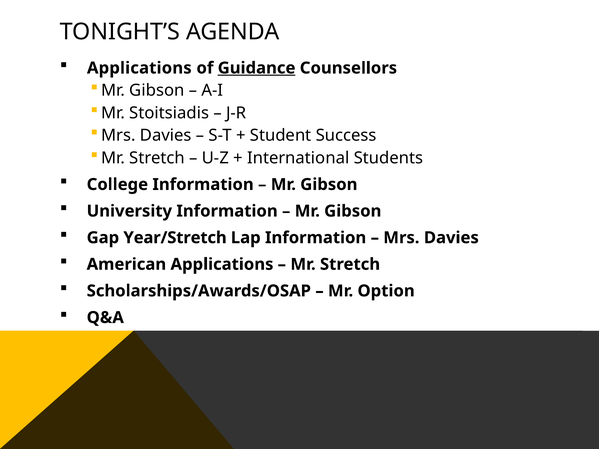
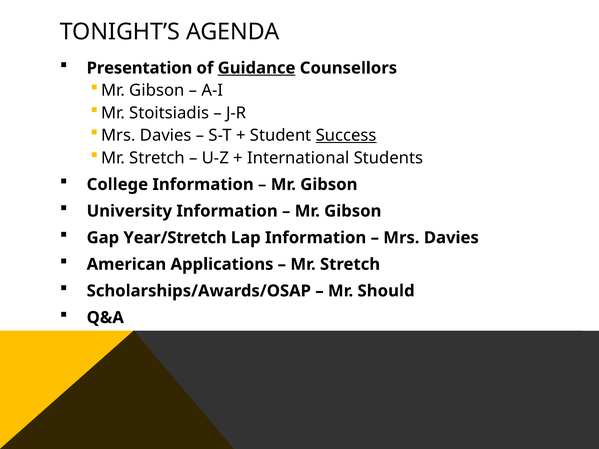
Applications: Applications -> Presentation (139, 68)
Success underline: none -> present (346, 135)
Option: Option -> Should (386, 291)
